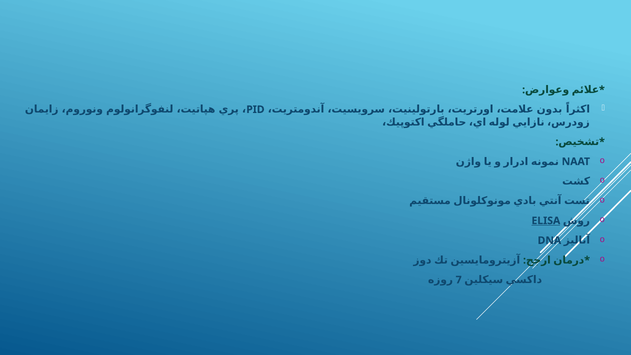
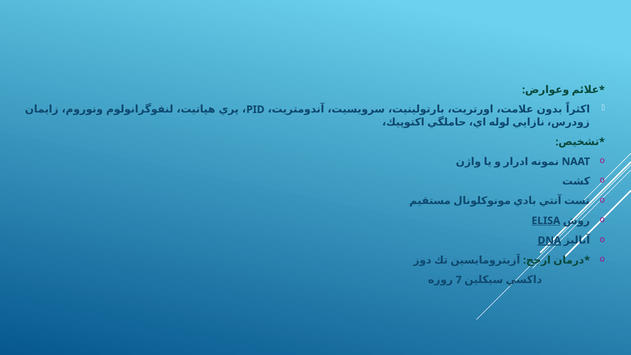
DNA underline: none -> present (549, 240)
